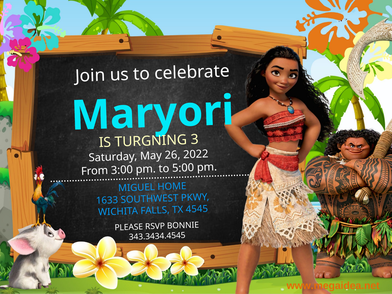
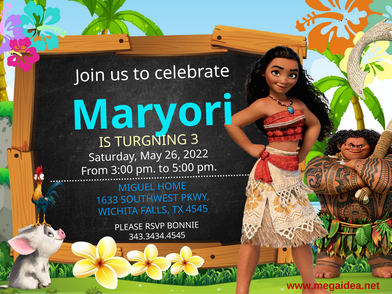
www.megaidea.net colour: orange -> red (333, 286)
